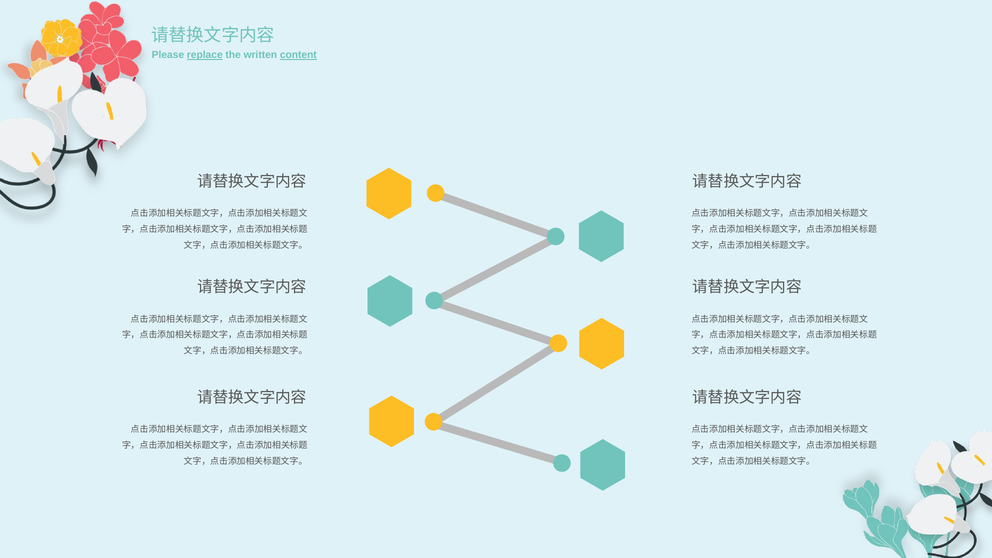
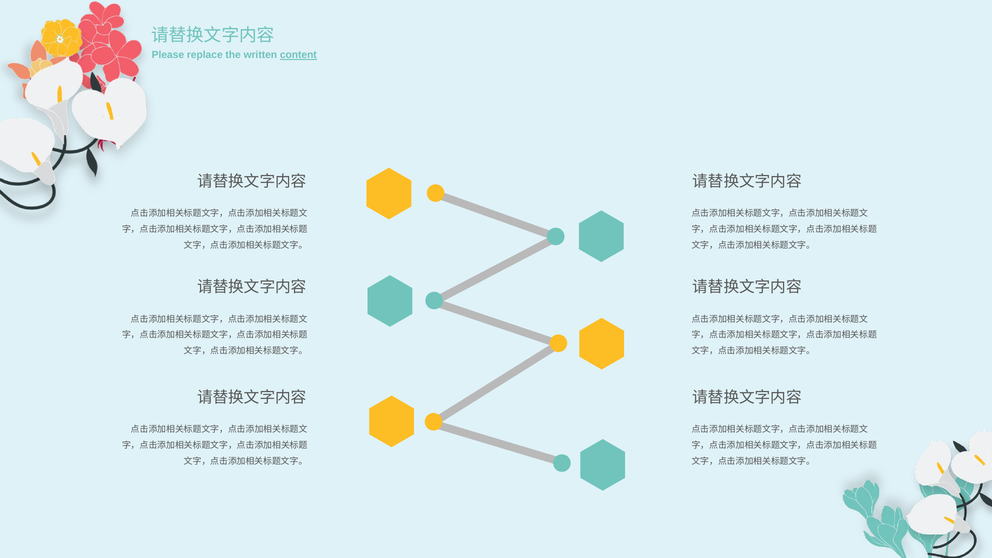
replace underline: present -> none (205, 55)
